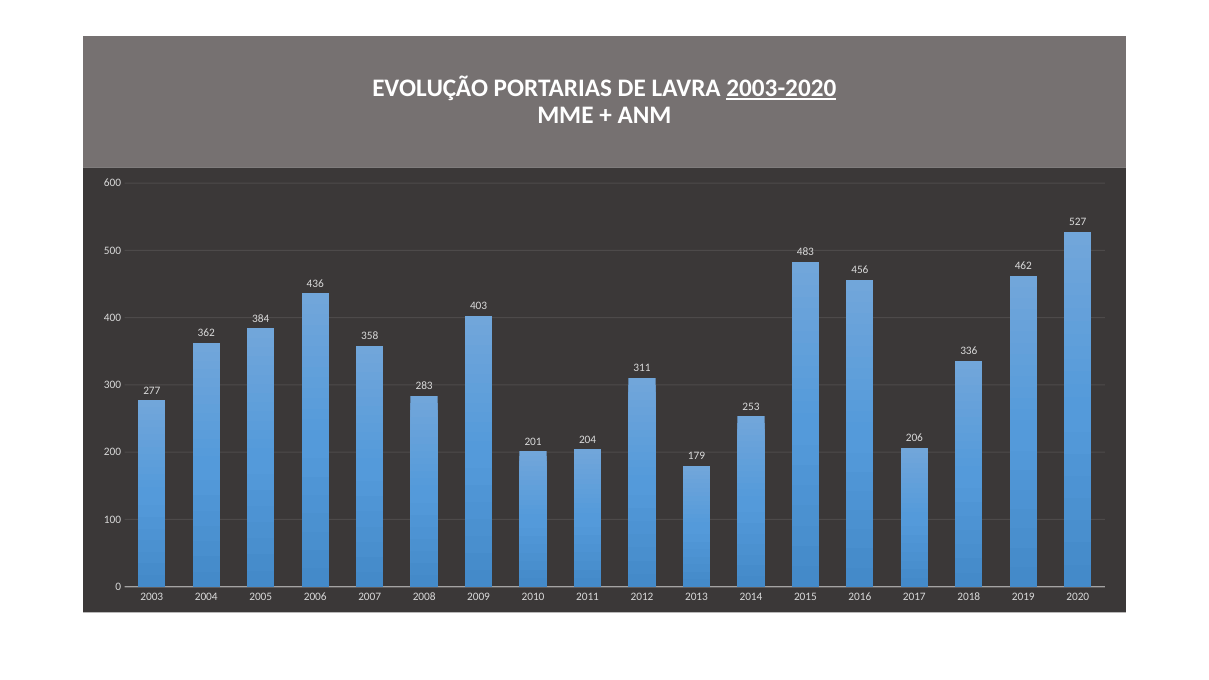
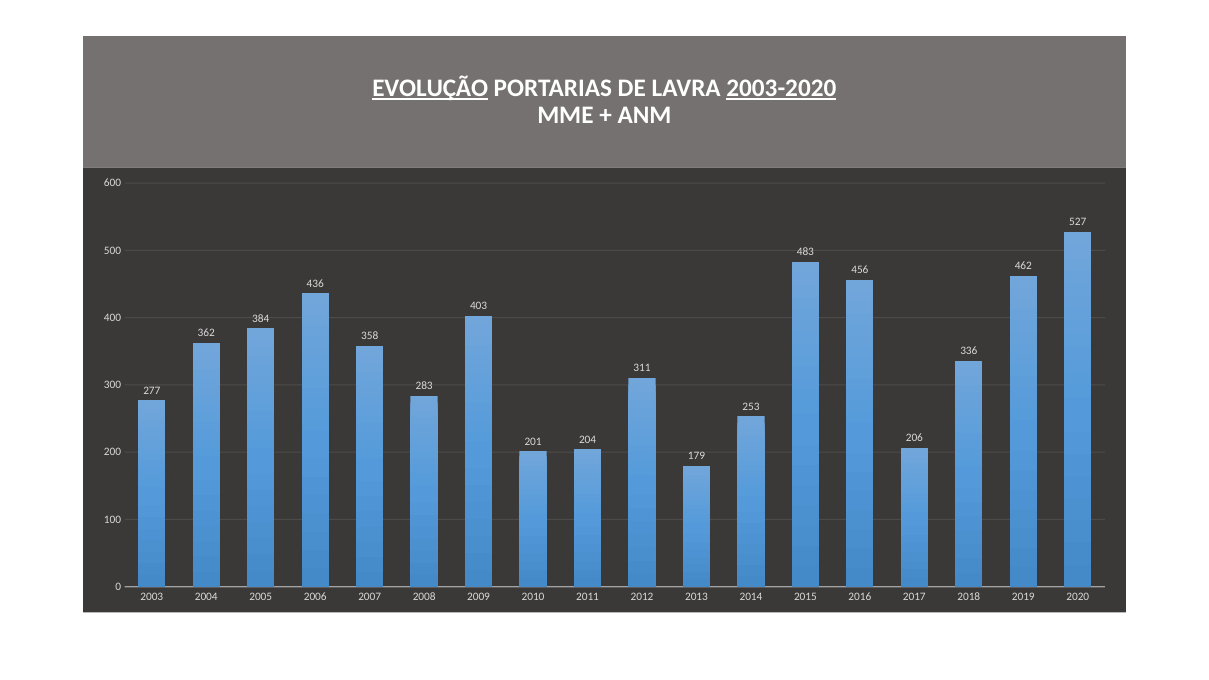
EVOLUÇÃO underline: none -> present (430, 88)
